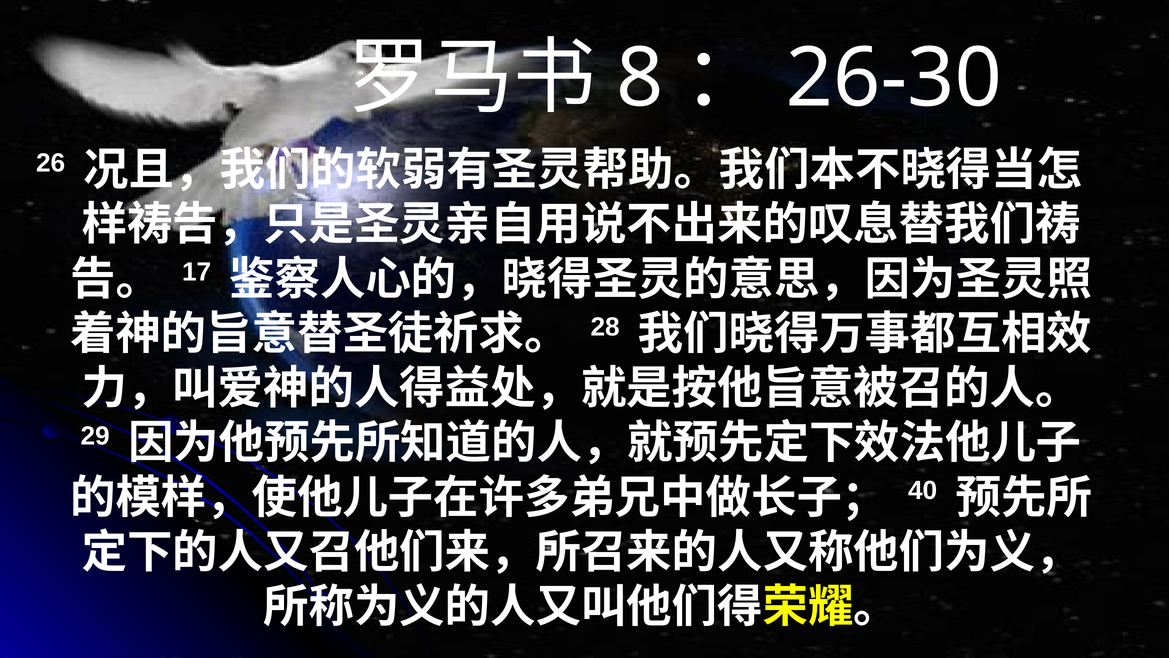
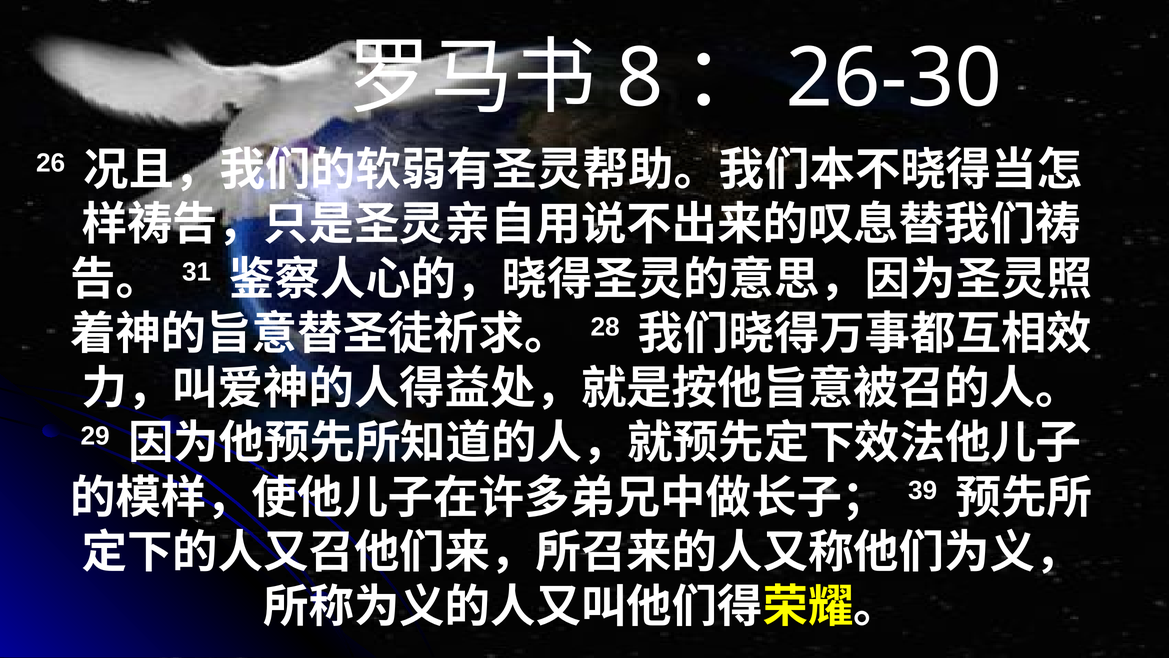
17: 17 -> 31 (197, 272)
40: 40 -> 39 (923, 490)
